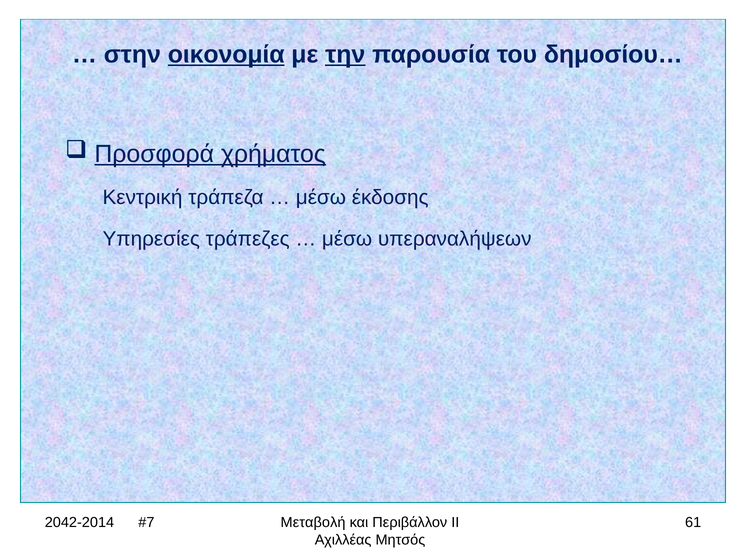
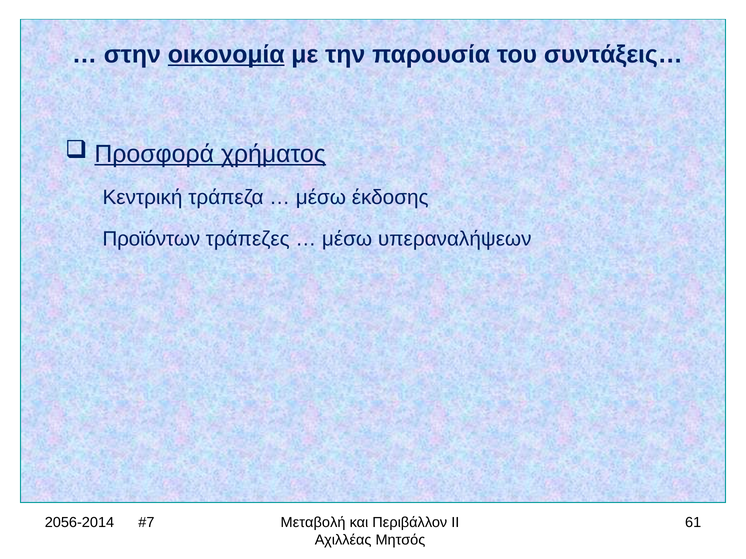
την underline: present -> none (345, 55)
δημοσίου…: δημοσίου… -> συντάξεις… (613, 55)
Υπηρεσίες: Υπηρεσίες -> Προϊόντων (151, 239)
2042-2014: 2042-2014 -> 2056-2014 (79, 523)
